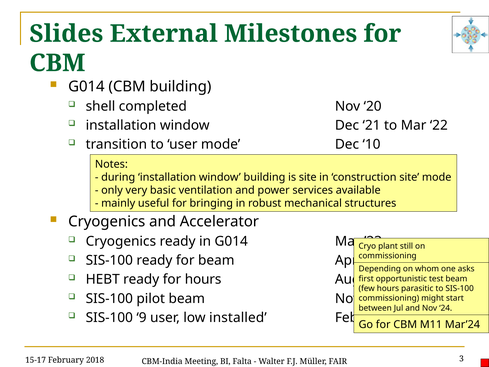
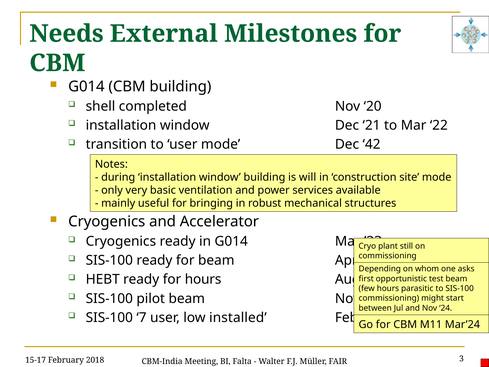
Slides: Slides -> Needs (66, 34)
10: 10 -> 42 (372, 144)
is site: site -> will (308, 177)
9: 9 -> 7 (142, 317)
